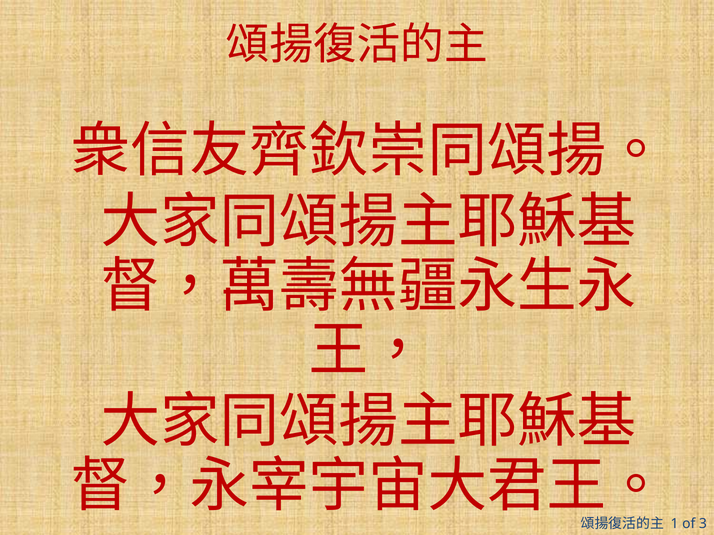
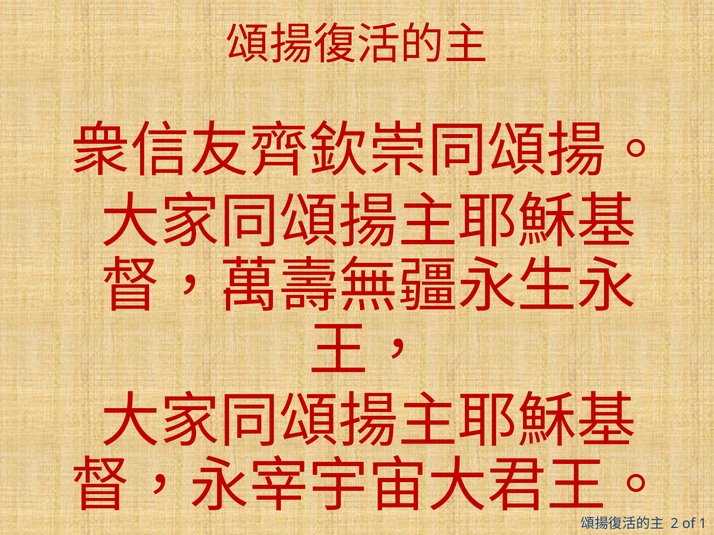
1: 1 -> 2 (675, 524)
3: 3 -> 1 (703, 524)
